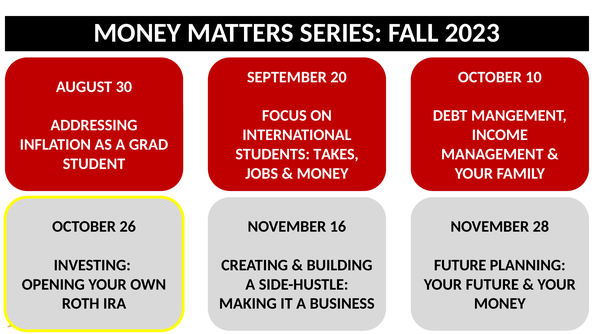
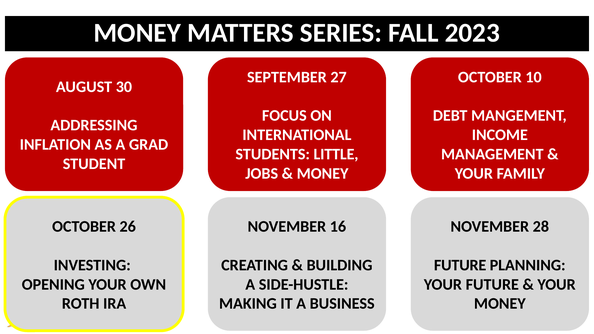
20: 20 -> 27 (339, 77)
TAKES: TAKES -> LITTLE (336, 154)
